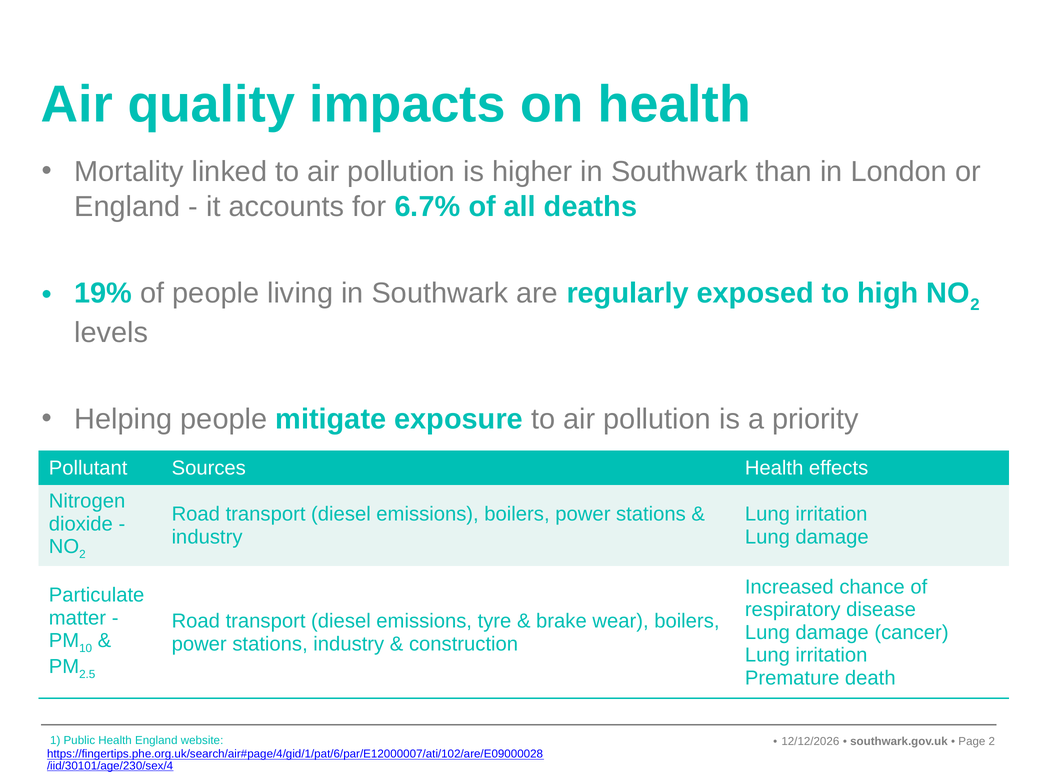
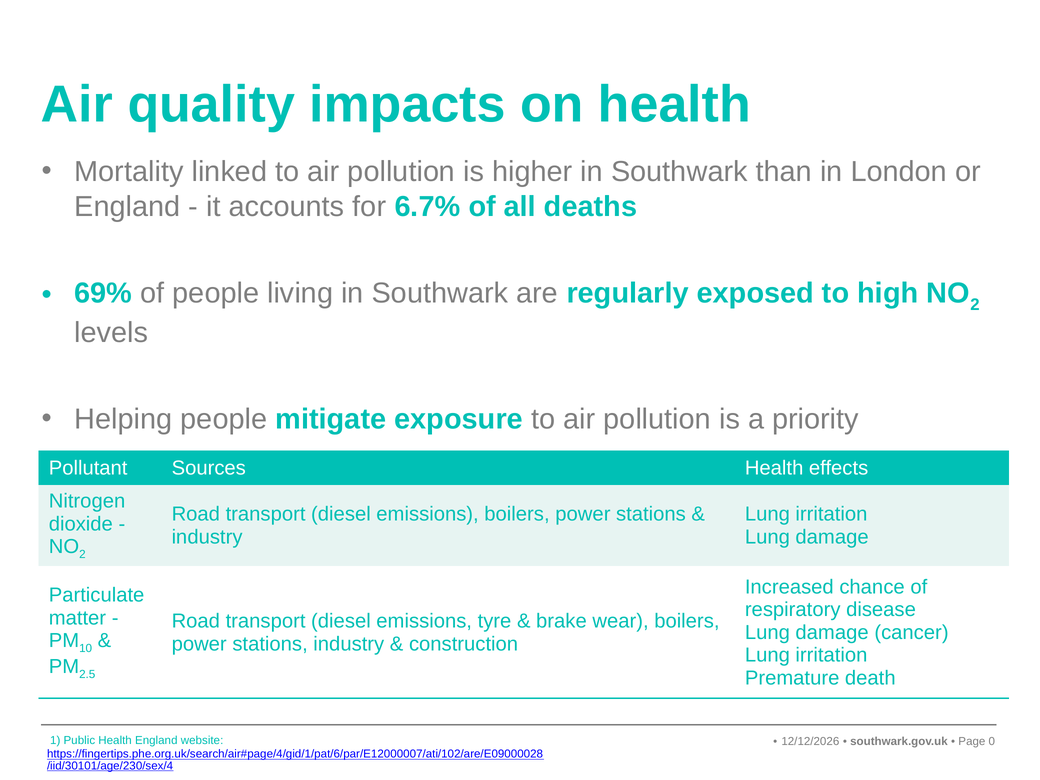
19%: 19% -> 69% (103, 293)
2: 2 -> 0 (992, 741)
